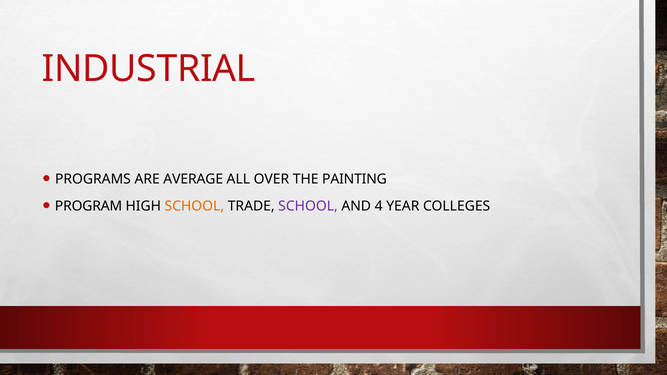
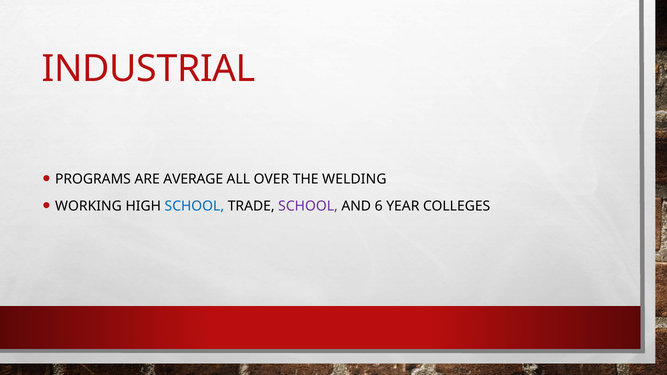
PAINTING: PAINTING -> WELDING (354, 179)
PROGRAM: PROGRAM -> WORKING (88, 206)
SCHOOL colour: orange -> blue (194, 206)
4: 4 -> 6 (379, 206)
